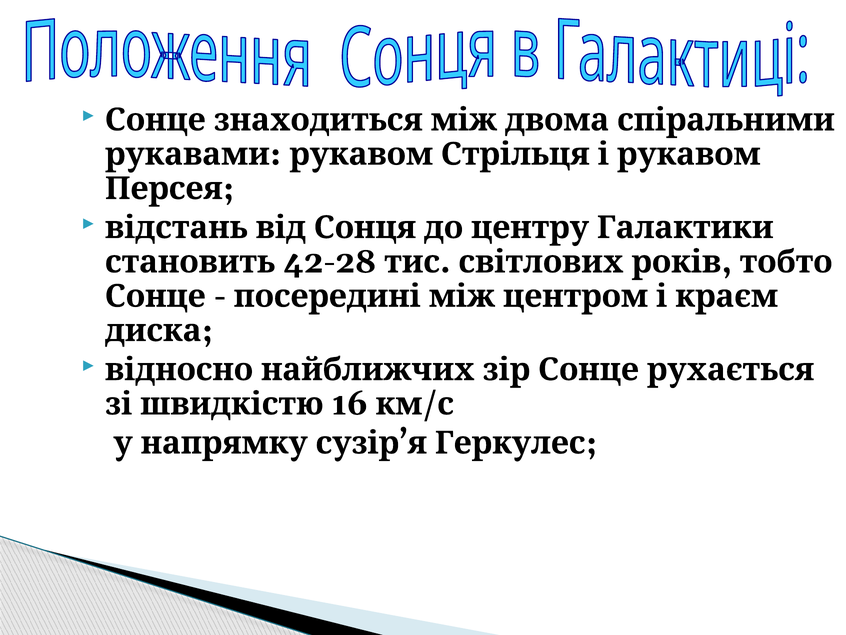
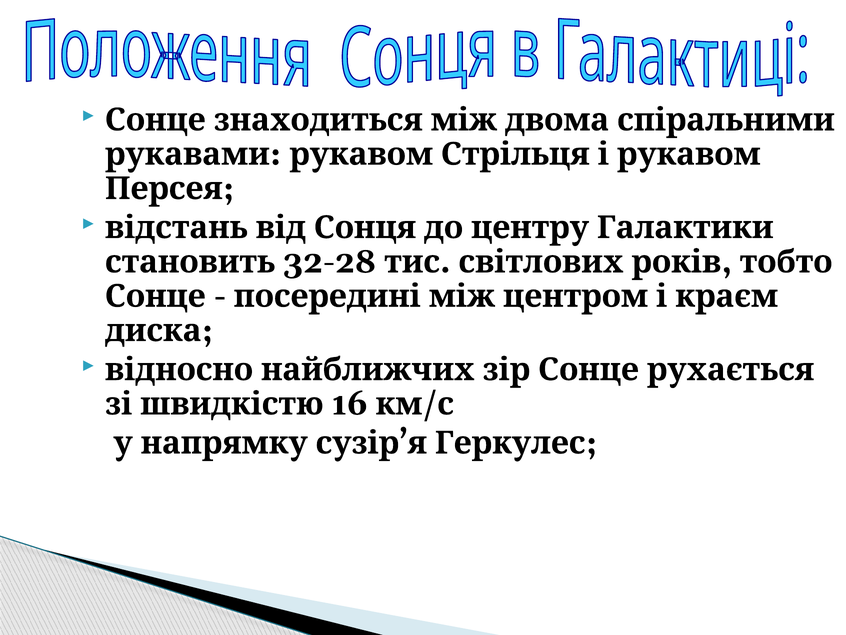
42-28: 42-28 -> 32-28 (330, 262)
